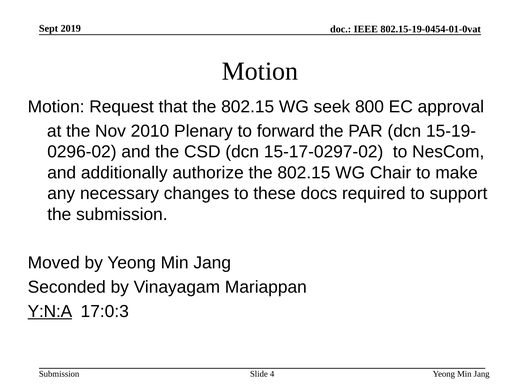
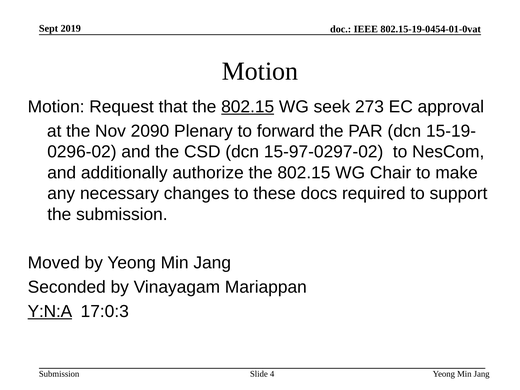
802.15 underline: none -> present (248, 107)
800: 800 -> 273 (369, 107)
2010: 2010 -> 2090 (150, 131)
15-17-0297-02: 15-17-0297-02 -> 15-97-0297-02 (324, 152)
